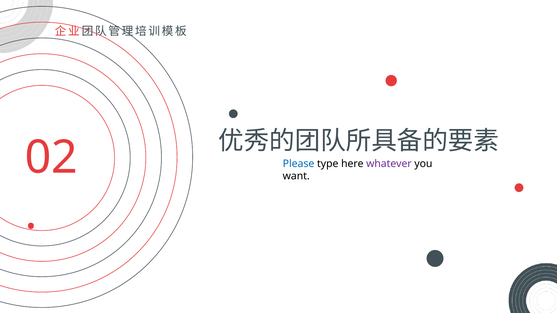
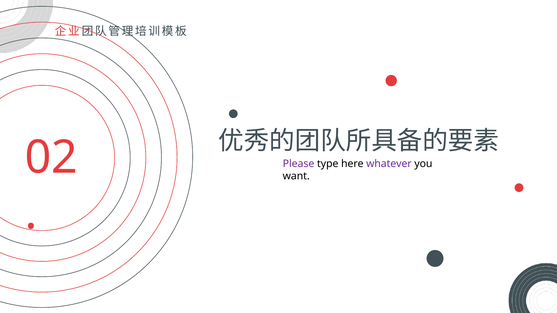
Please colour: blue -> purple (299, 164)
